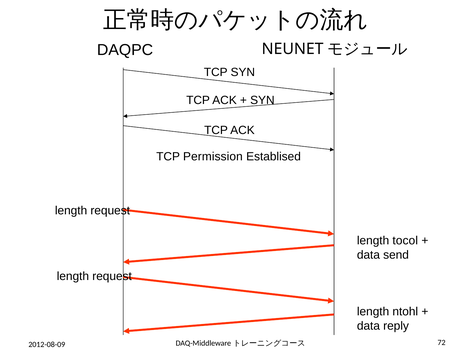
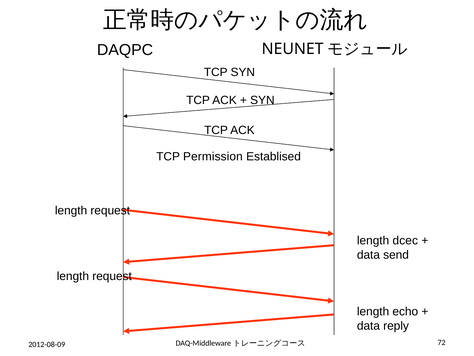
tocol: tocol -> dcec (405, 240)
ntohl: ntohl -> echo (405, 311)
